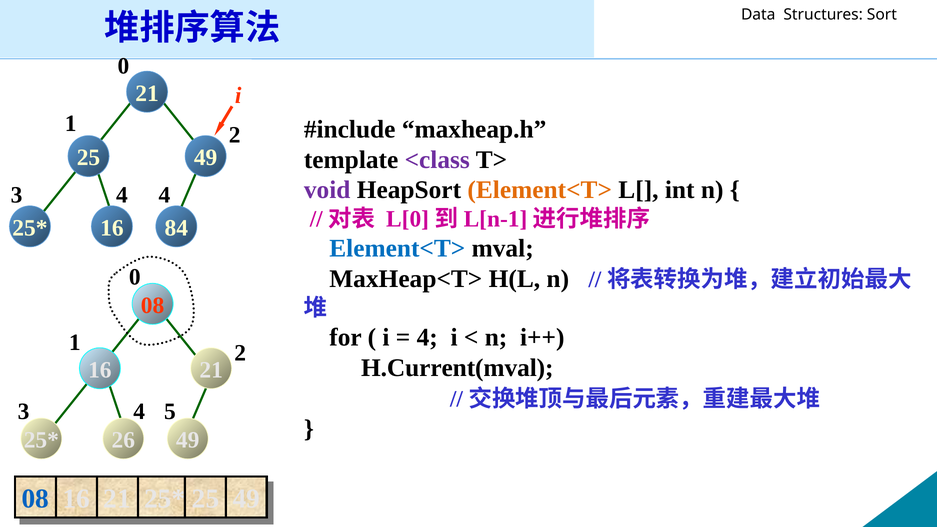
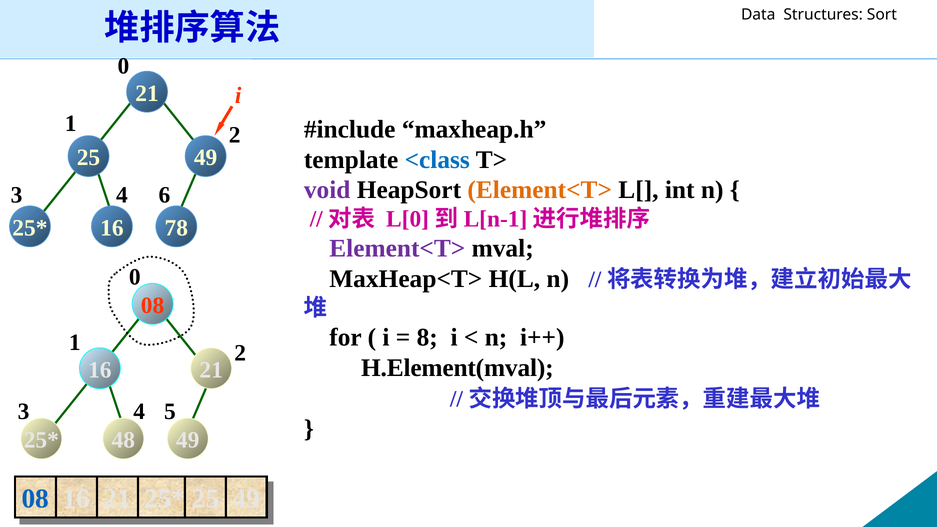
<class colour: purple -> blue (437, 160)
4 4: 4 -> 6 (164, 195)
84: 84 -> 78 (176, 228)
Element<T> colour: blue -> purple (397, 249)
4: 4 -> 8 (427, 338)
H.Current(mval: H.Current(mval -> H.Element(mval (457, 368)
26: 26 -> 48 (123, 440)
